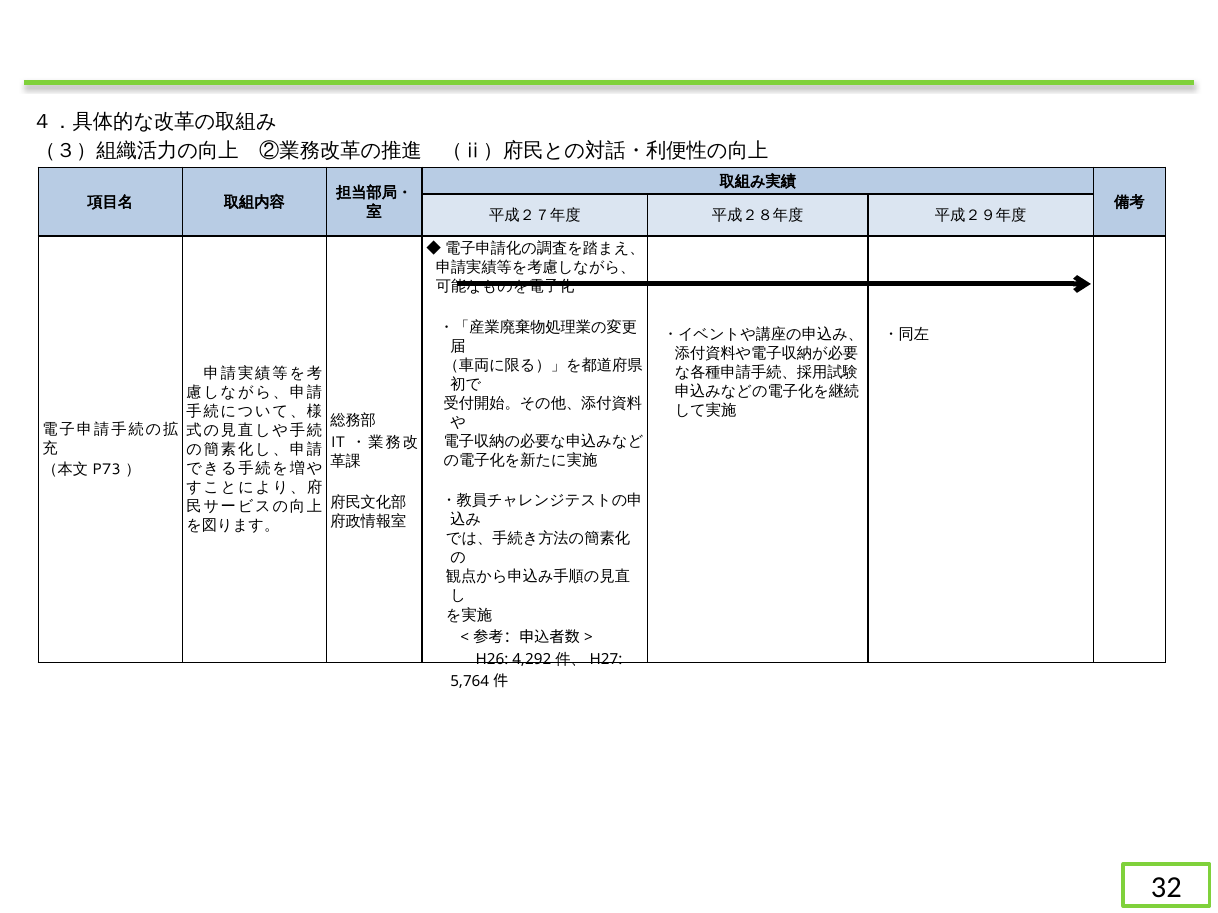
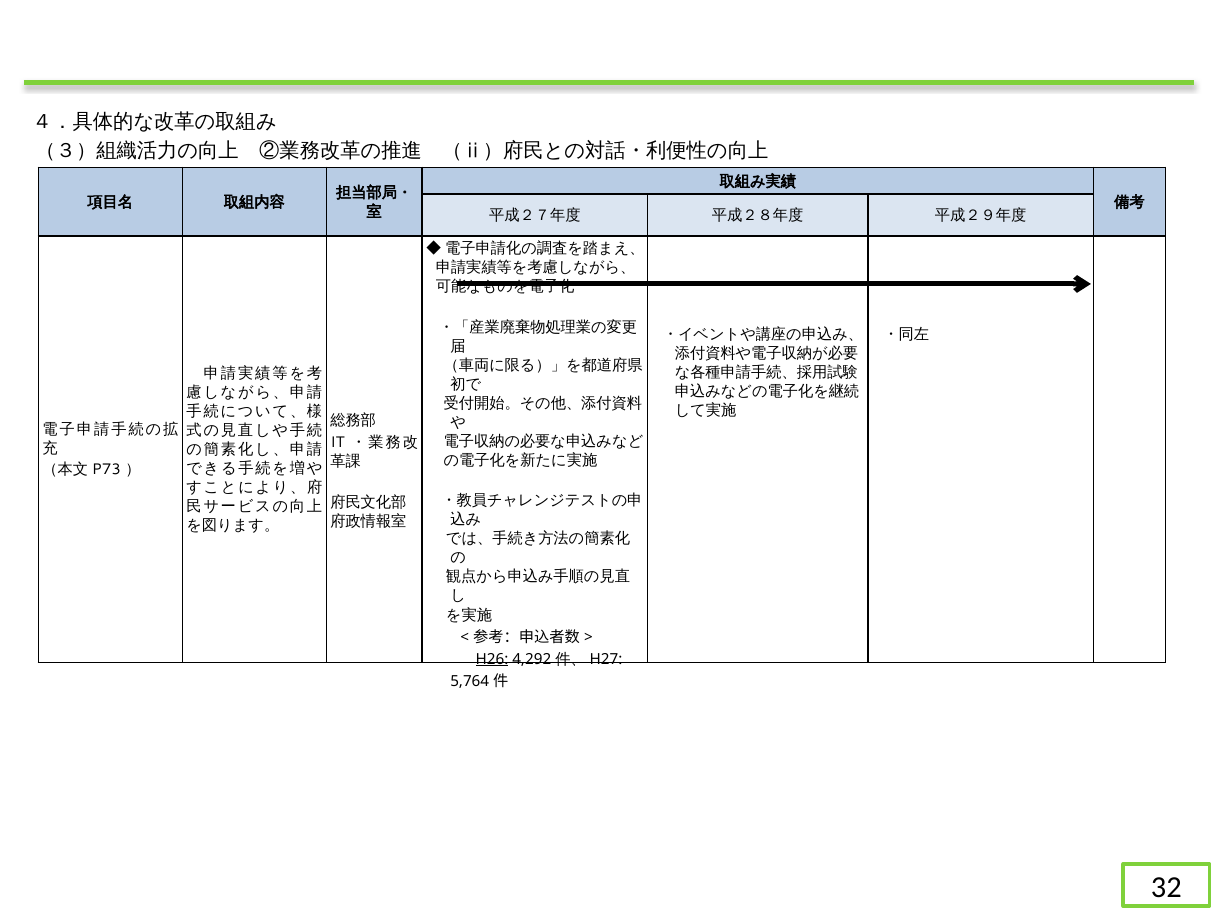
H26 underline: none -> present (492, 660)
